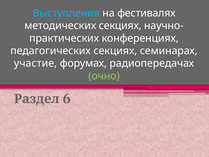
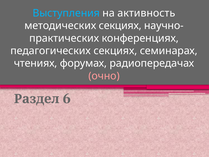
фестивалях: фестивалях -> активность (146, 13)
участие: участие -> чтениях (36, 63)
очно colour: light green -> pink (104, 76)
